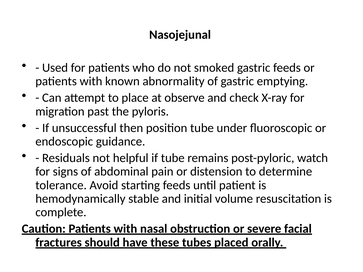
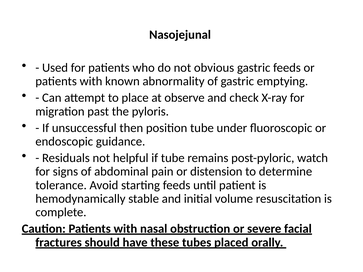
smoked: smoked -> obvious (214, 68)
